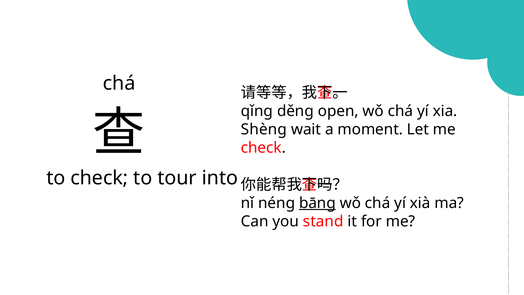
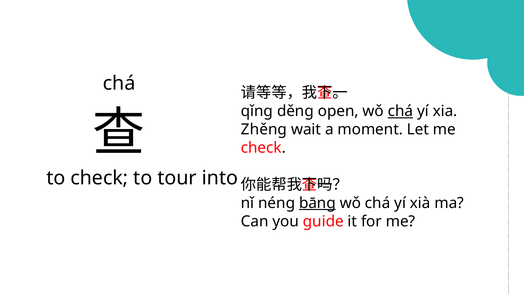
chá underline: none -> present (400, 111)
Shèng: Shèng -> Zhěng (264, 129)
stand: stand -> guide (323, 221)
